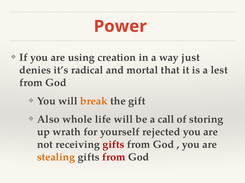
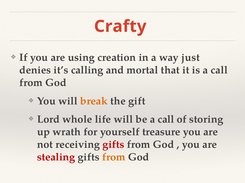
Power: Power -> Crafty (120, 26)
radical: radical -> calling (87, 70)
is a lest: lest -> call (219, 70)
Also: Also -> Lord (48, 120)
rejected: rejected -> treasure (161, 132)
stealing colour: orange -> red (56, 158)
from colour: red -> orange (114, 158)
